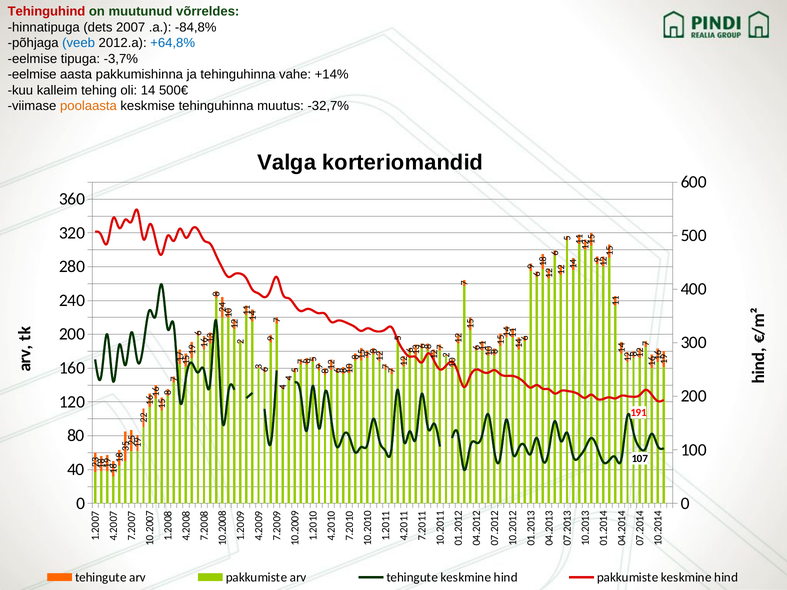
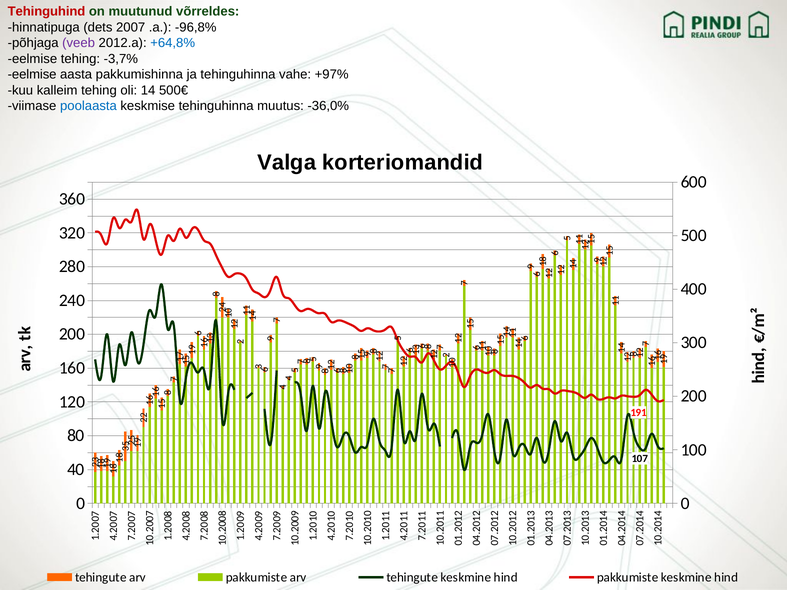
-84,8%: -84,8% -> -96,8% (196, 27)
veeb colour: blue -> purple (79, 43)
eelmise tipuga: tipuga -> tehing (80, 59)
+14%: +14% -> +97% (332, 74)
poolaasta colour: orange -> blue (88, 106)
-32,7%: -32,7% -> -36,0% (328, 106)
